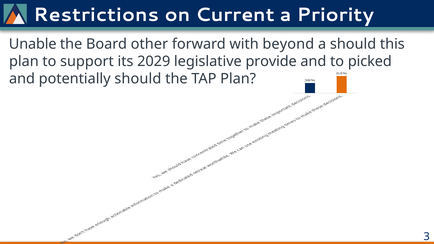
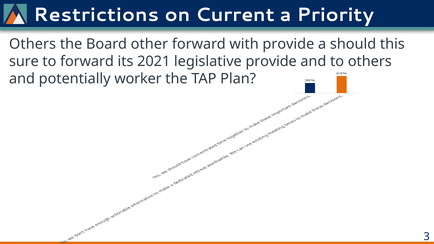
Unable: Unable -> Others (33, 44)
with beyond: beyond -> provide (288, 44)
plan: plan -> sure (24, 61)
to support: support -> forward (87, 61)
2029: 2029 -> 2021 (154, 61)
to picked: picked -> others (370, 61)
potentially should: should -> worker (138, 79)
